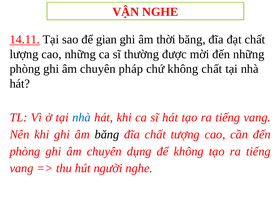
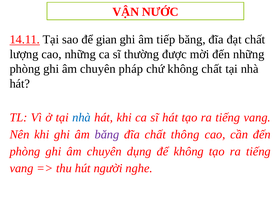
VẬN NGHE: NGHE -> NƯỚC (160, 12)
thời: thời -> tiếp (166, 39)
băng colour: black -> purple (107, 134)
tượng: tượng -> thông (185, 134)
